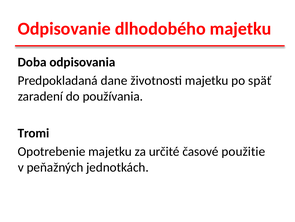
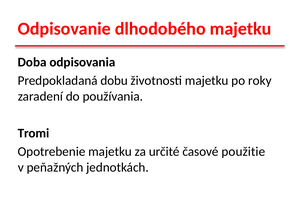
dane: dane -> dobu (114, 80)
späť: späť -> roky (260, 80)
